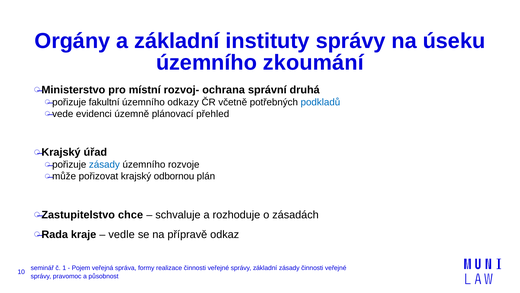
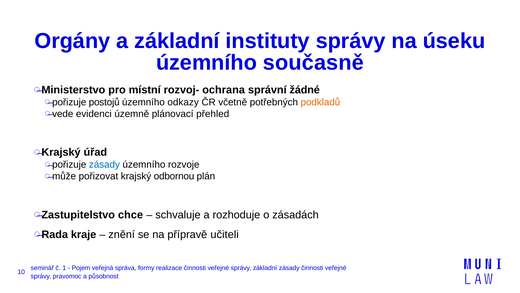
zkoumání: zkoumání -> současně (313, 63)
druhá: druhá -> žádné (305, 90)
fakultní: fakultní -> postojů (104, 102)
podkladů colour: blue -> orange (320, 102)
vedle: vedle -> znění (122, 234)
odkaz: odkaz -> učiteli (225, 234)
